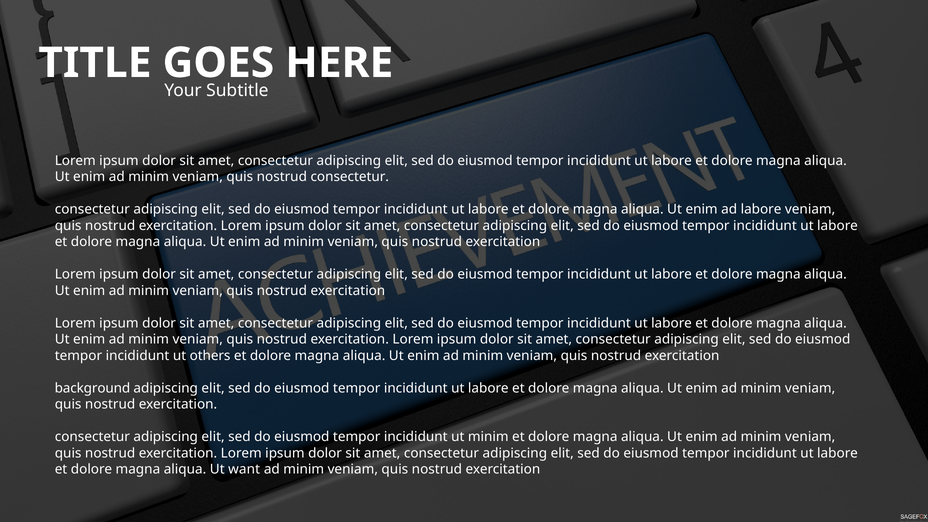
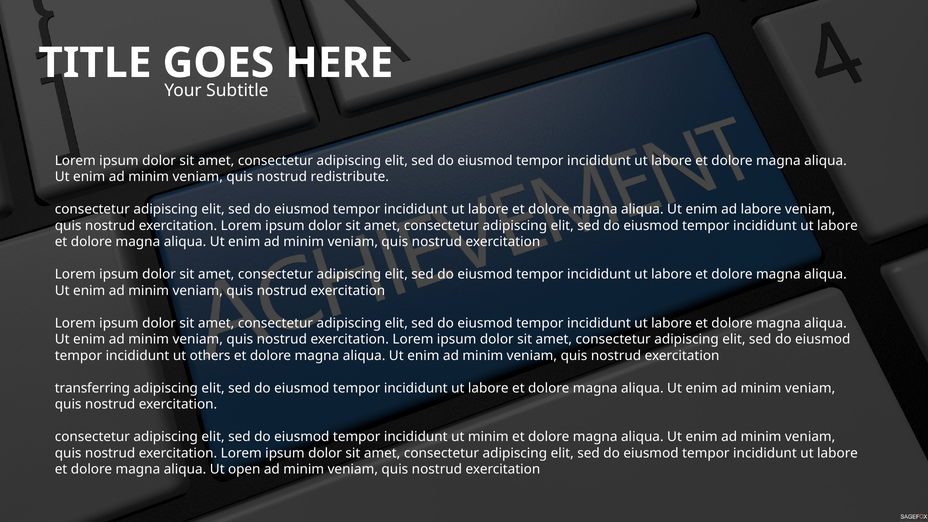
nostrud consectetur: consectetur -> redistribute (350, 177)
background: background -> transferring (92, 388)
want: want -> open (244, 469)
